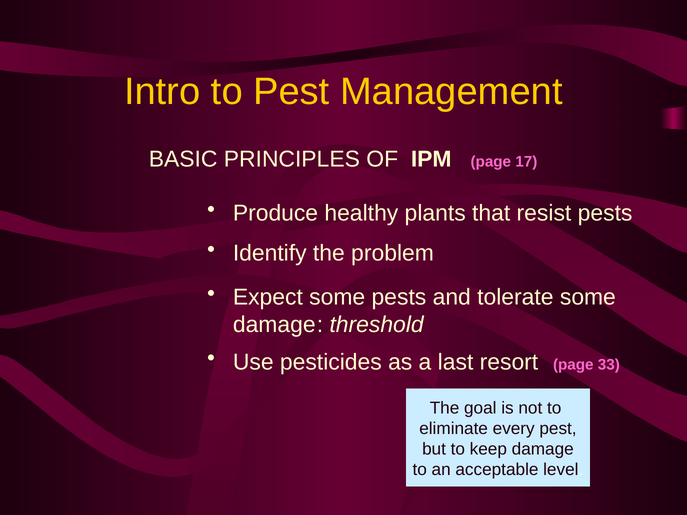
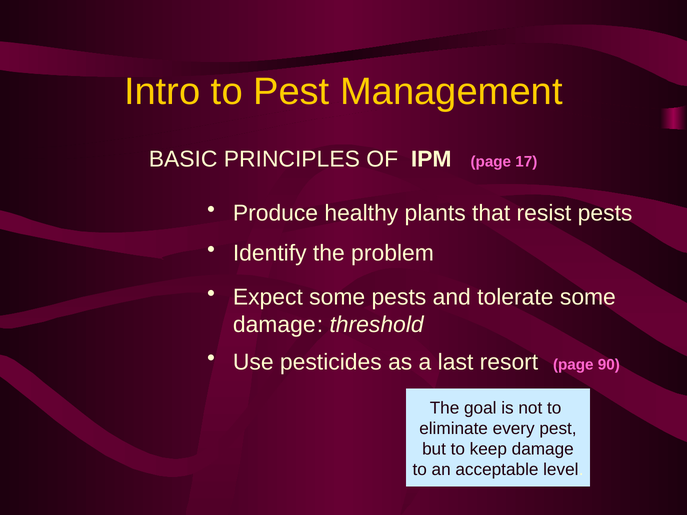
33: 33 -> 90 (609, 365)
